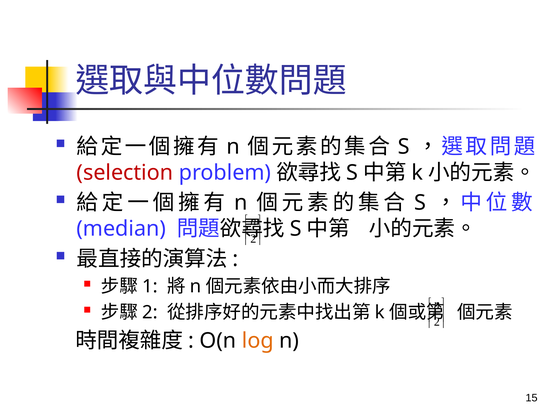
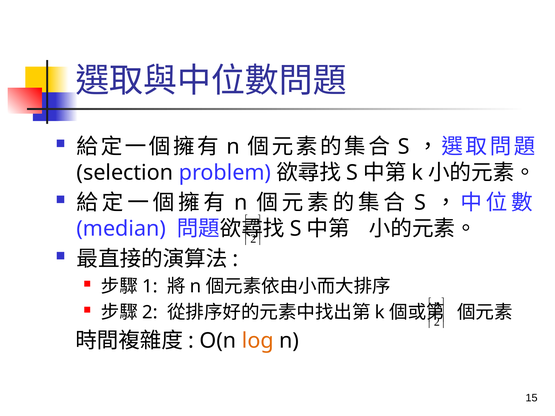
selection colour: red -> black (125, 173)
